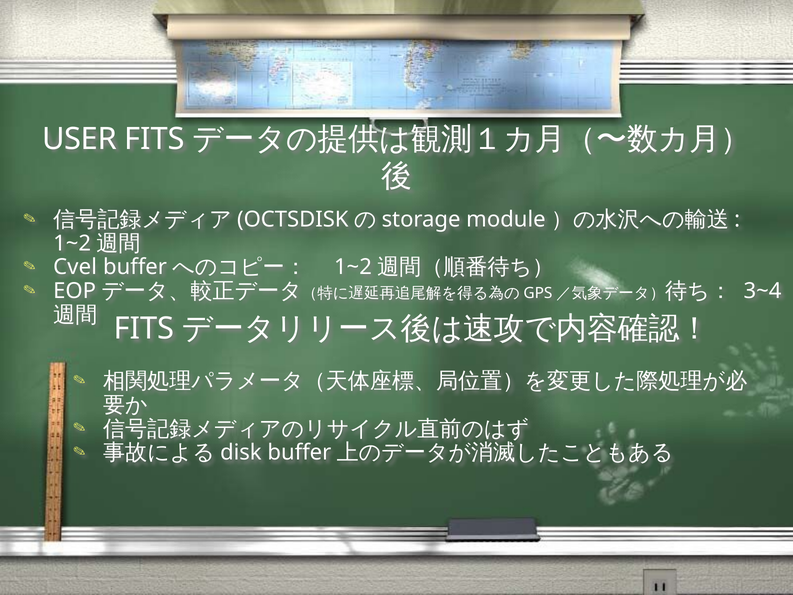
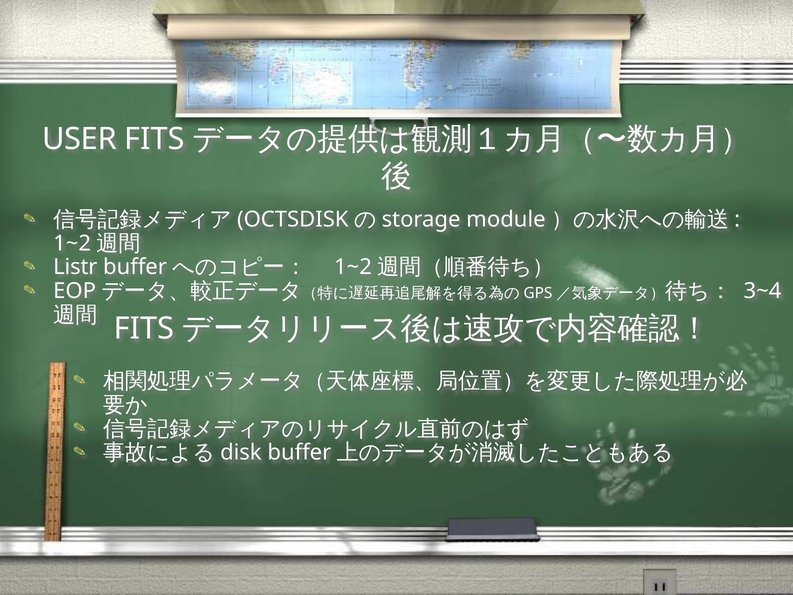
Cvel: Cvel -> Listr (75, 267)
